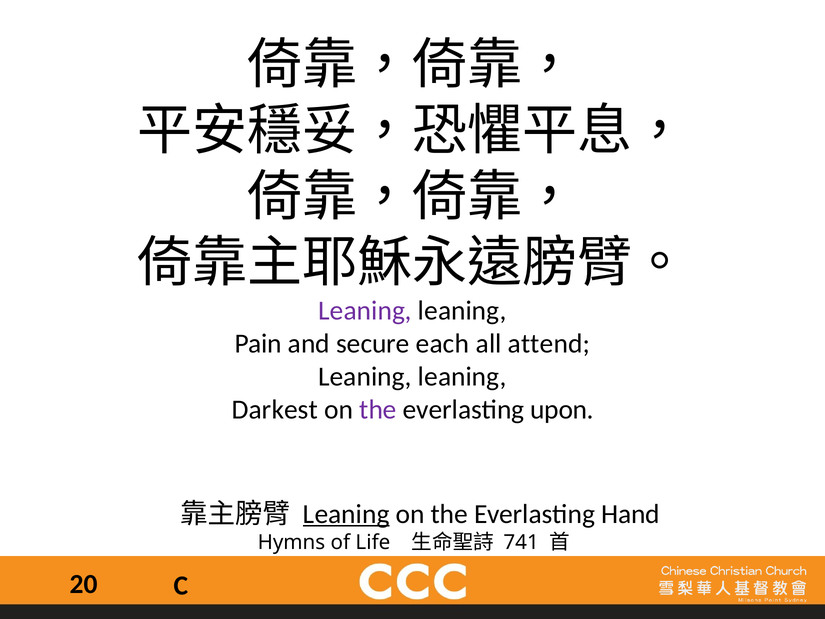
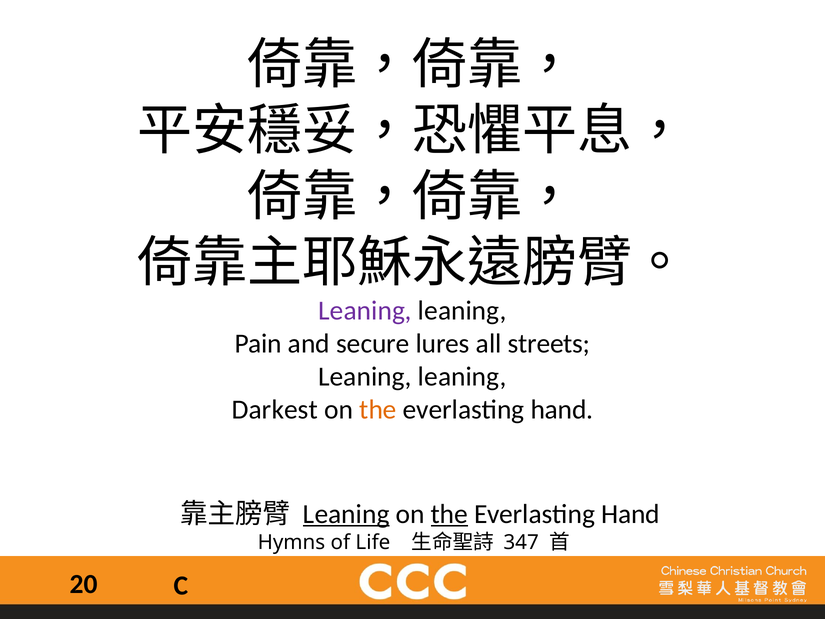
each: each -> lures (443, 343)
attend: attend -> streets (549, 343)
the colour: purple -> orange (378, 409)
upon: upon -> hand (562, 409)
the underline: none -> present (449, 514)
741: 741 -> 347 (521, 542)
